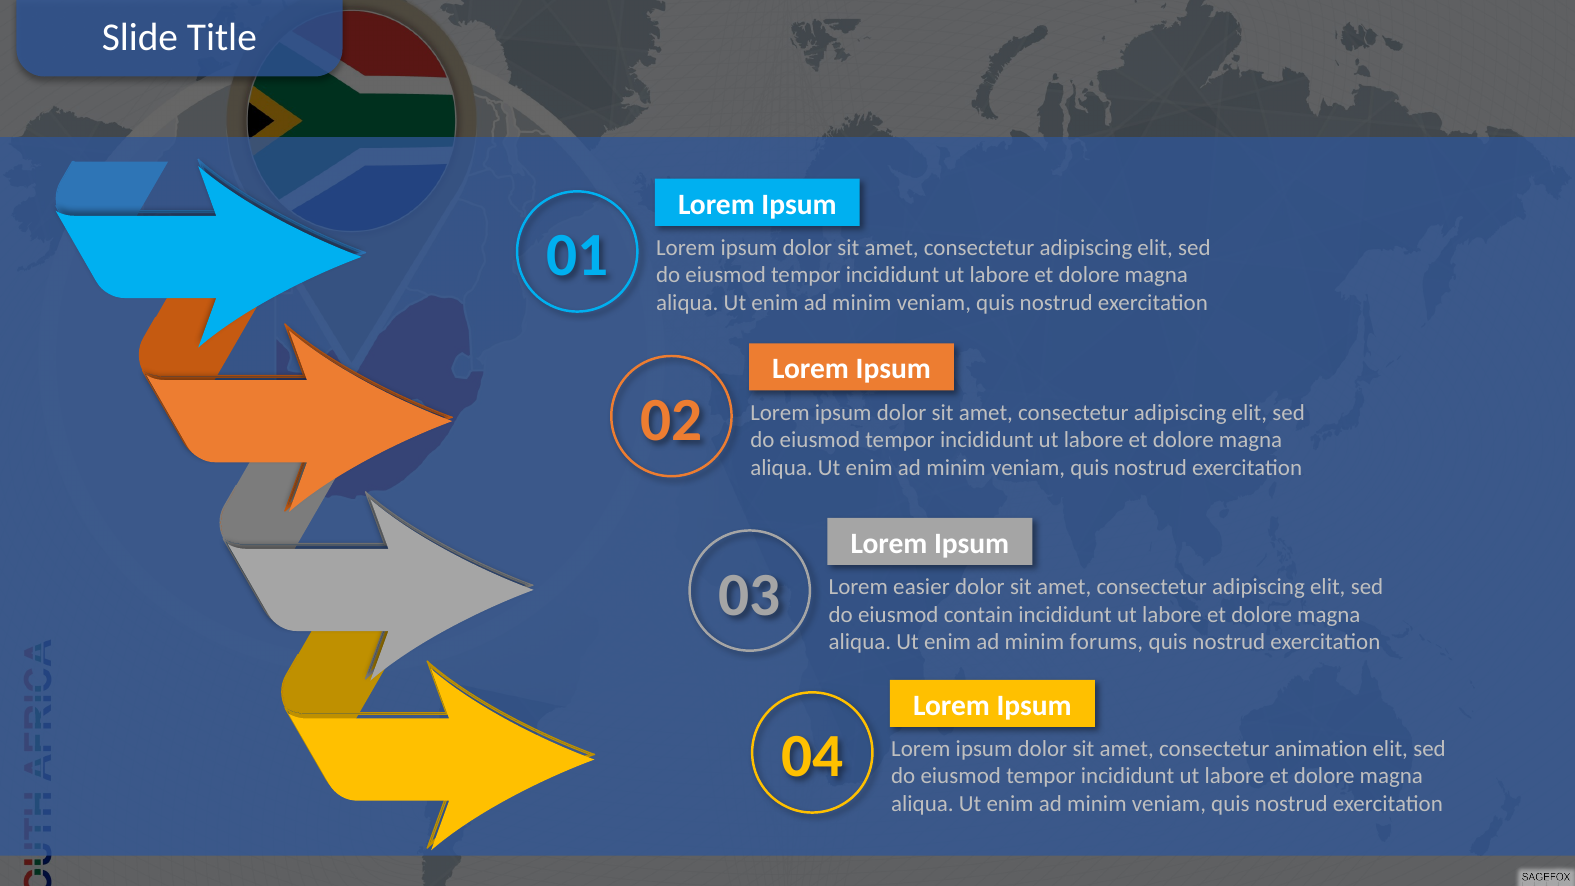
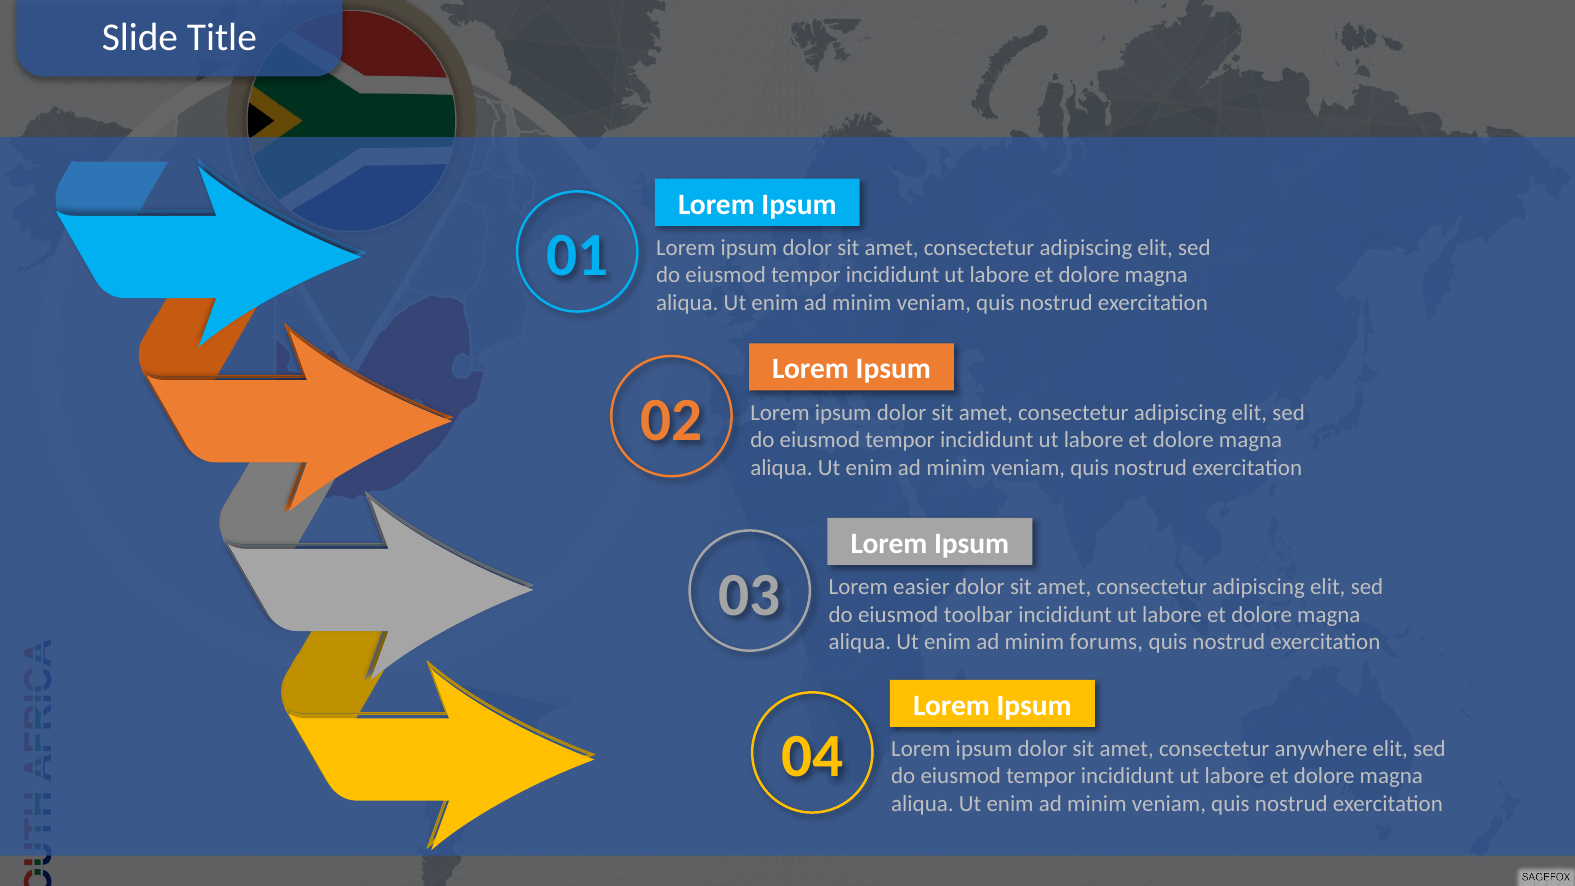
contain: contain -> toolbar (978, 614)
animation: animation -> anywhere (1321, 749)
